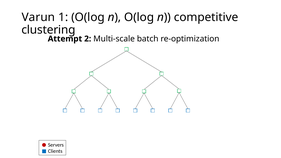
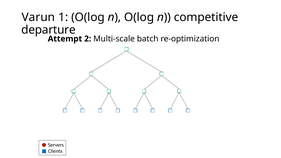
clustering: clustering -> departure (49, 30)
